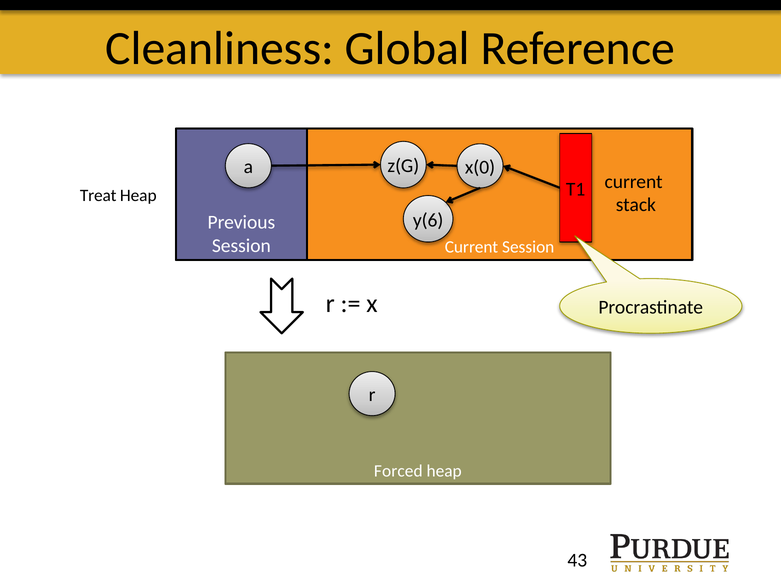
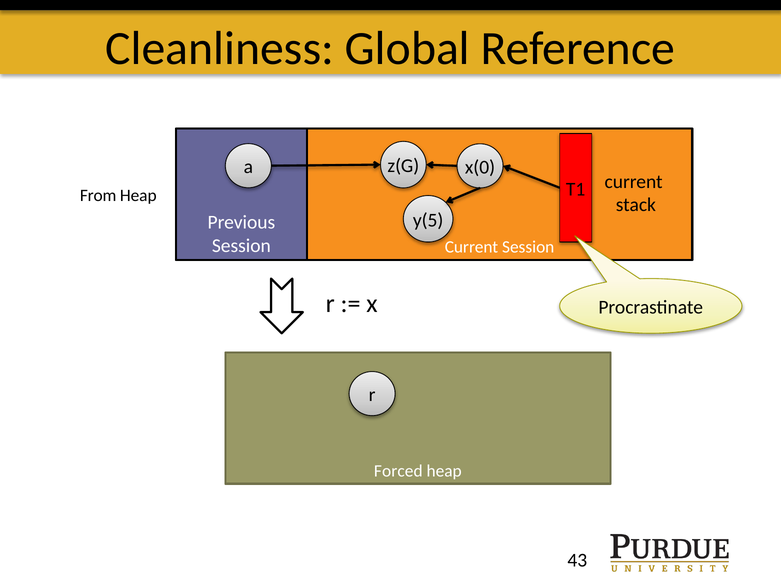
Treat: Treat -> From (98, 195)
y(6: y(6 -> y(5 (428, 220)
